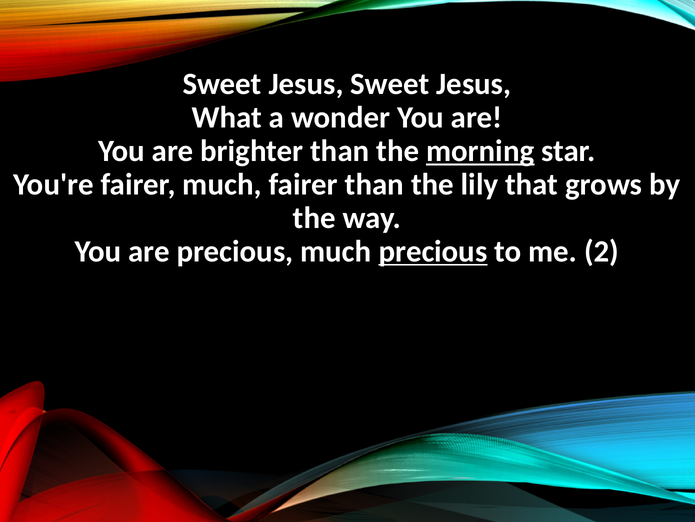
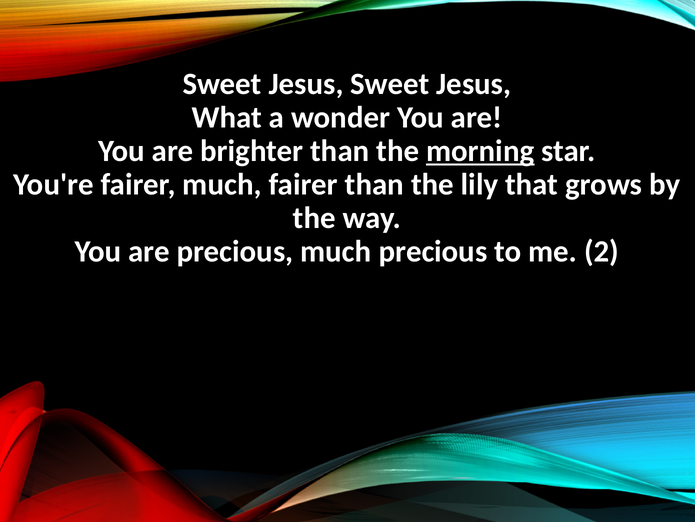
precious underline: present -> none (433, 251)
